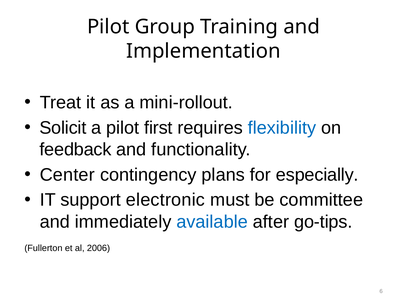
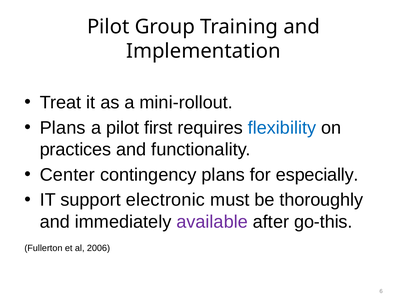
Solicit: Solicit -> Plans (63, 128)
feedback: feedback -> practices (75, 150)
committee: committee -> thoroughly (321, 200)
available colour: blue -> purple (212, 222)
go-tips: go-tips -> go-this (323, 222)
